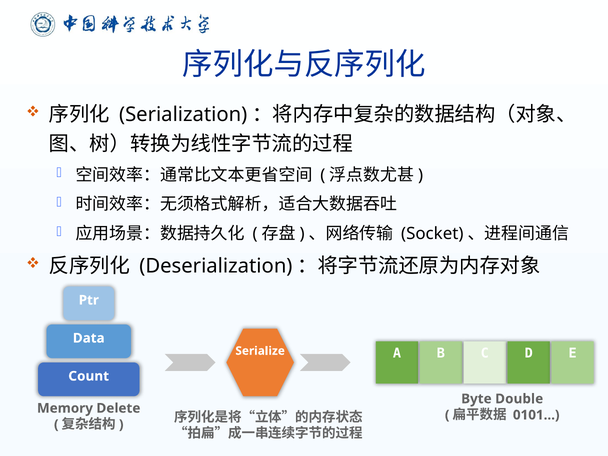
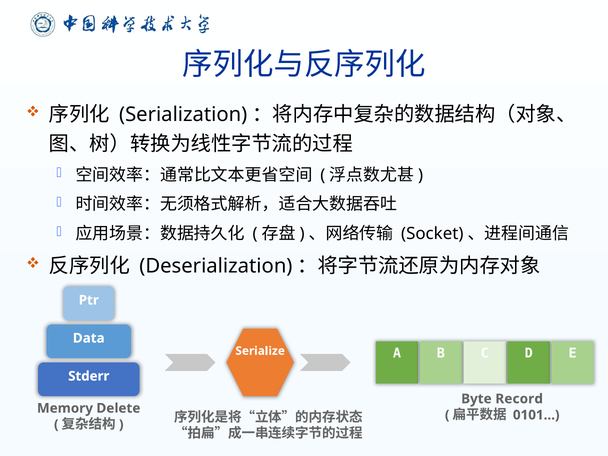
Count: Count -> Stderr (89, 376)
Double: Double -> Record (519, 399)
